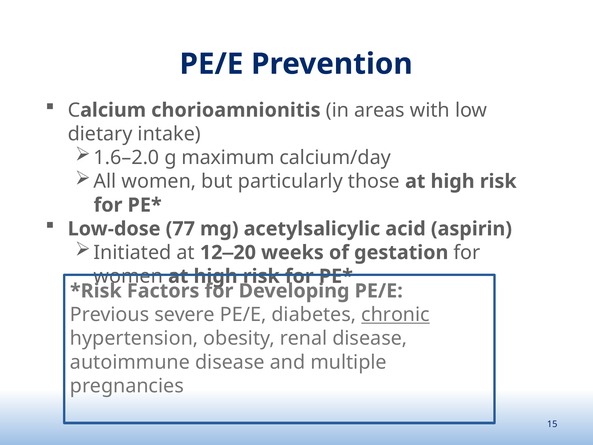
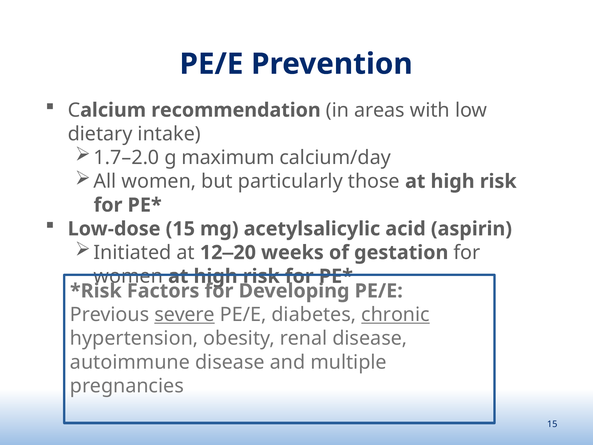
chorioamnionitis: chorioamnionitis -> recommendation (236, 110)
1.6–2.0: 1.6–2.0 -> 1.7–2.0 (126, 158)
Low-dose 77: 77 -> 15 (180, 229)
severe underline: none -> present (185, 315)
